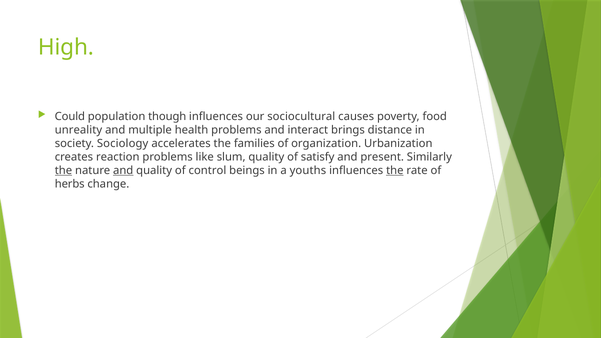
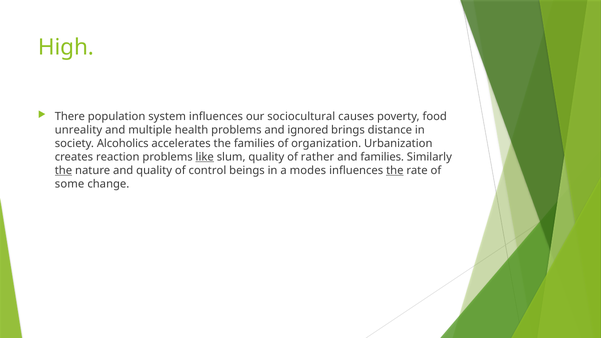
Could: Could -> There (70, 116)
though: though -> system (167, 116)
interact: interact -> ignored (308, 130)
Sociology: Sociology -> Alcoholics (123, 143)
like underline: none -> present (205, 157)
satisfy: satisfy -> rather (318, 157)
and present: present -> families (382, 157)
and underline: present -> none (123, 170)
youths: youths -> modes (308, 170)
herbs: herbs -> some (70, 184)
